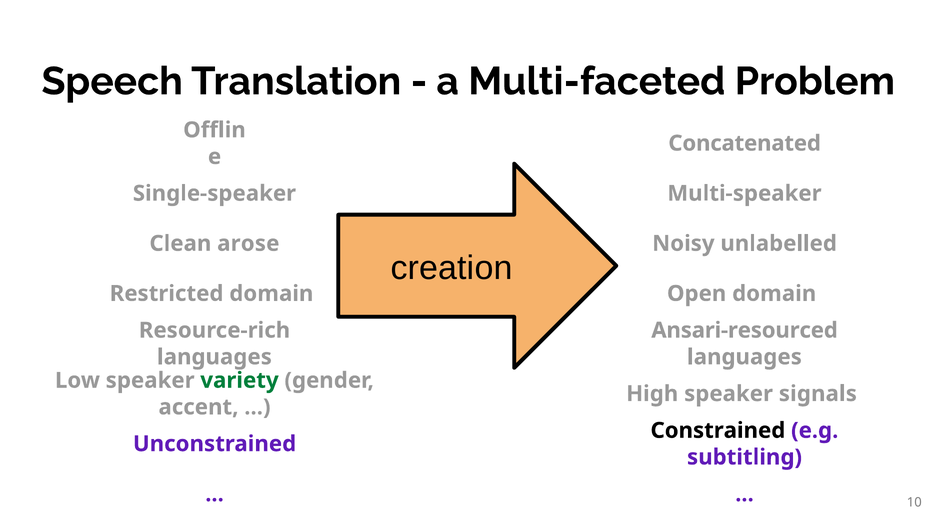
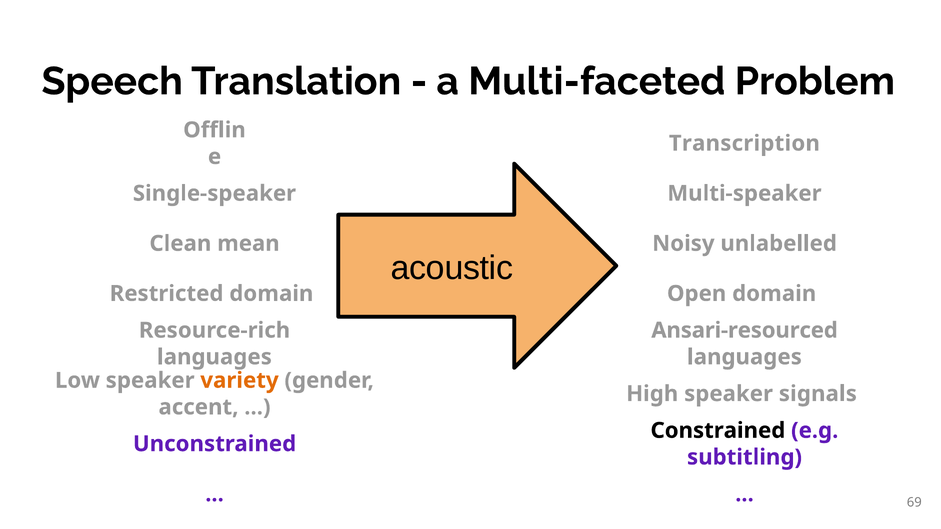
Concatenated: Concatenated -> Transcription (744, 143)
arose: arose -> mean (248, 244)
creation: creation -> acoustic (452, 268)
variety colour: green -> orange (239, 381)
10: 10 -> 69 (914, 503)
